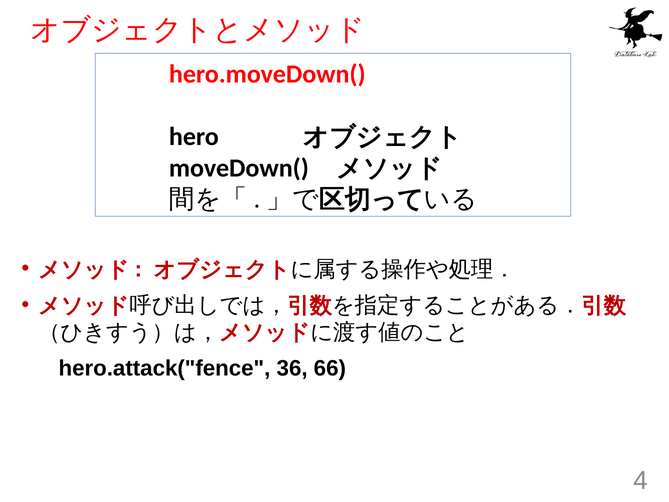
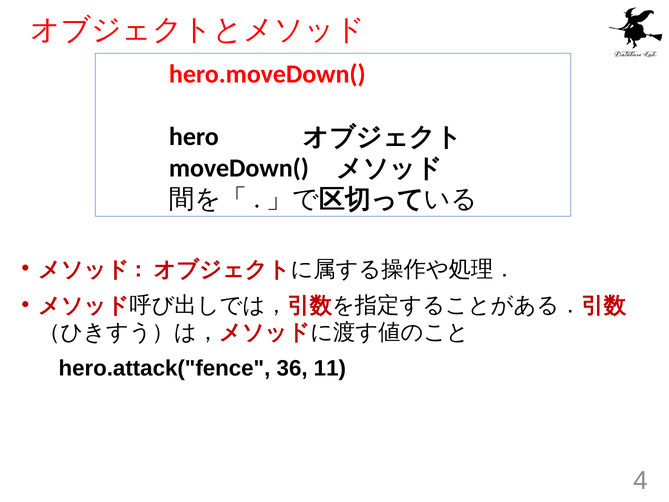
66: 66 -> 11 (330, 368)
